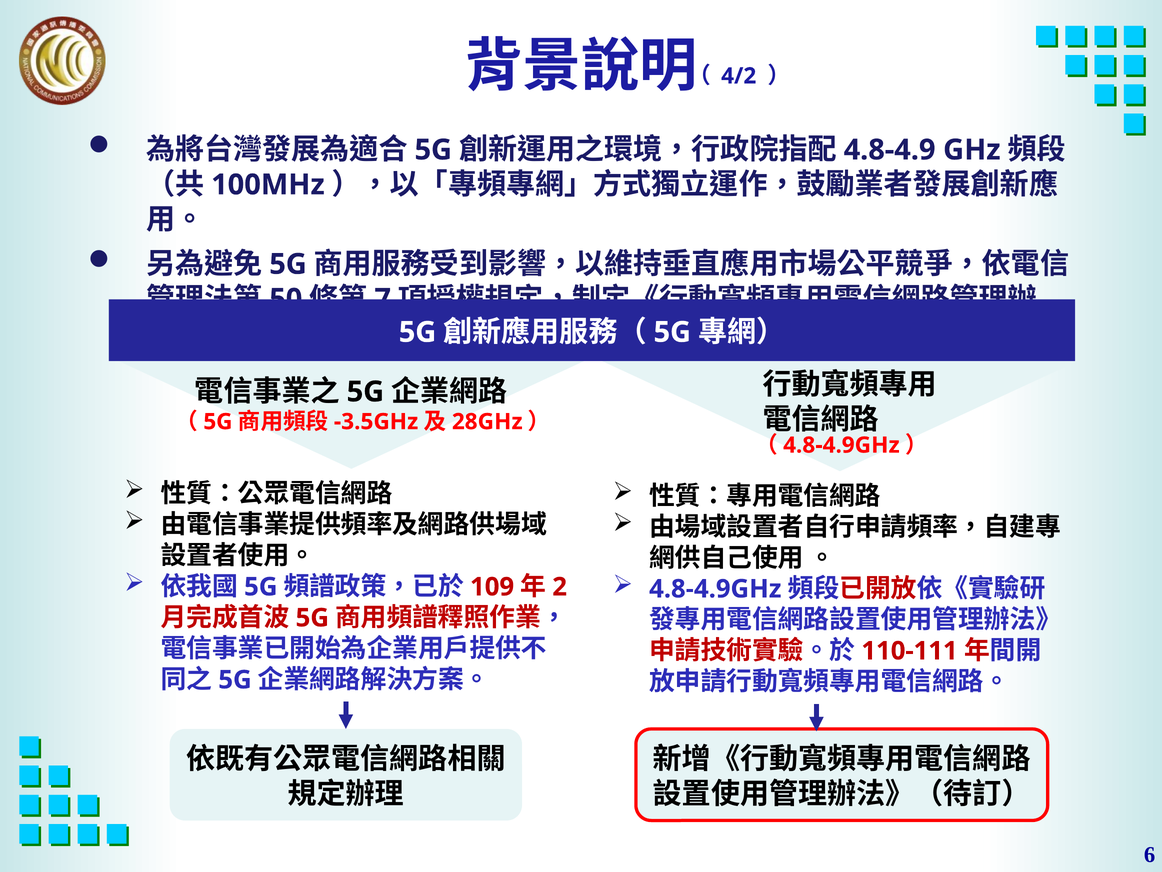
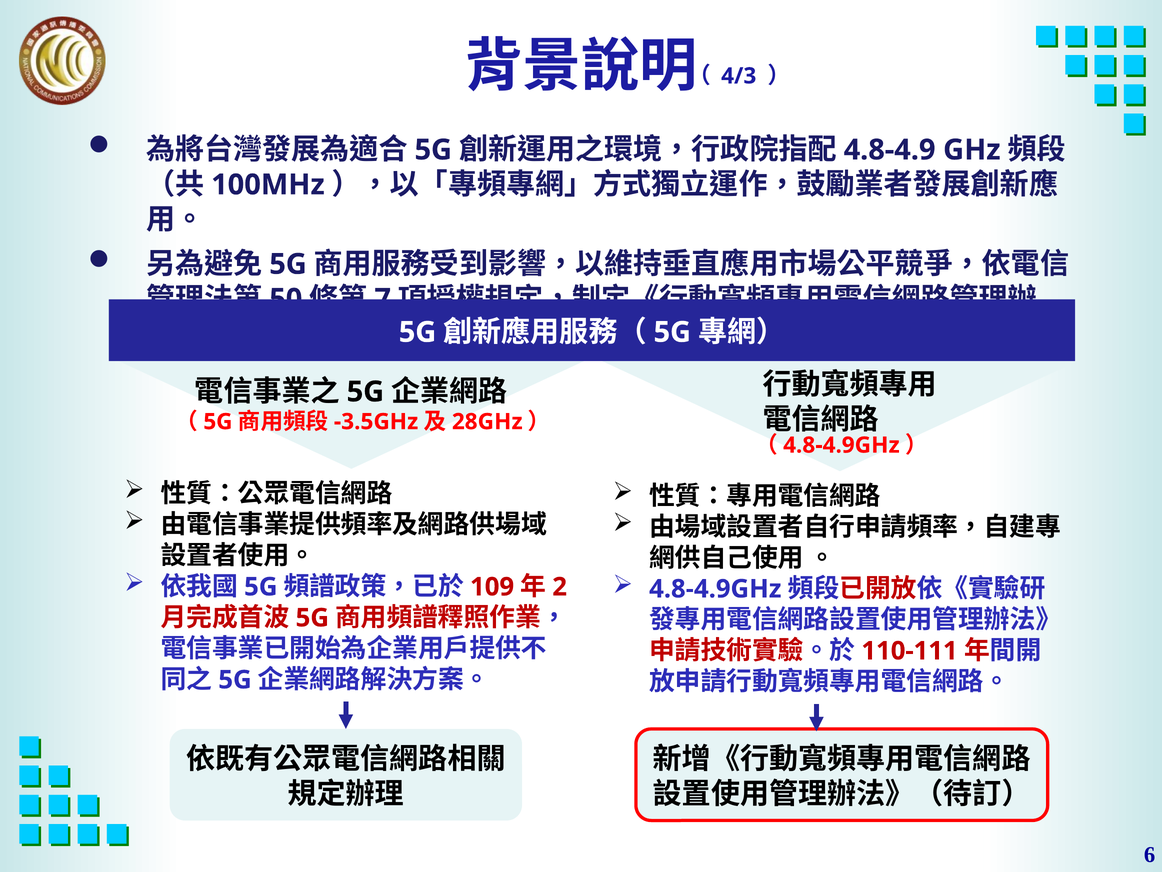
4/2: 4/2 -> 4/3 (739, 76)
